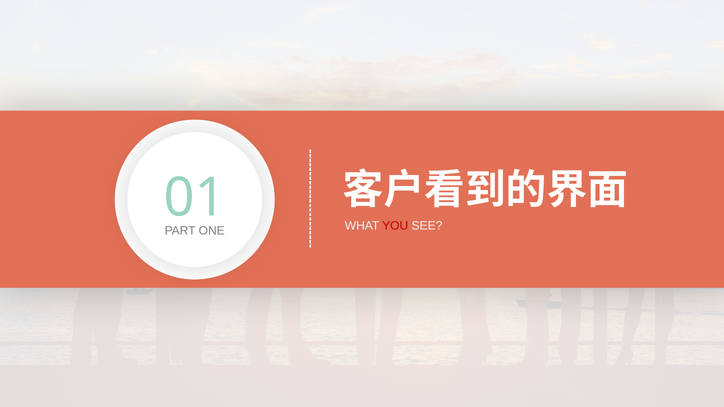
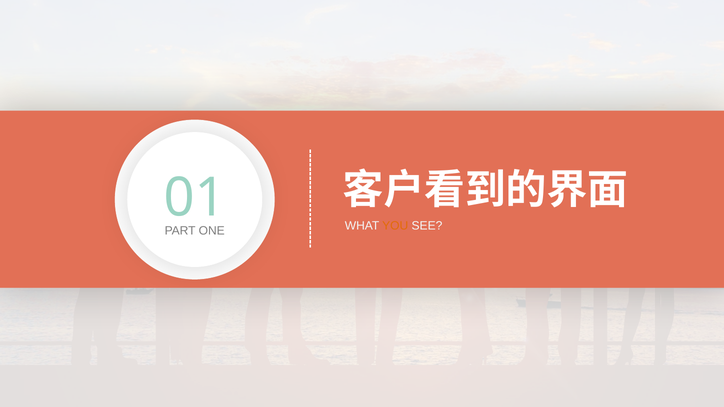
YOU colour: red -> orange (395, 226)
